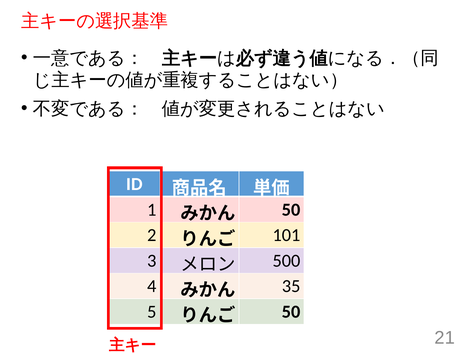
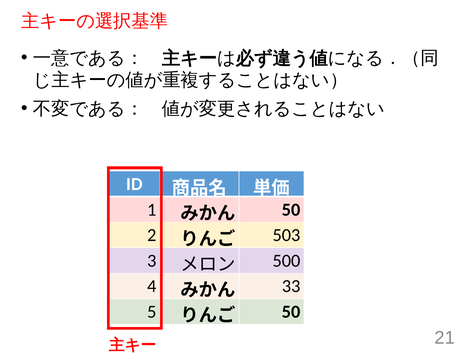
101: 101 -> 503 (286, 235)
35: 35 -> 33 (291, 286)
